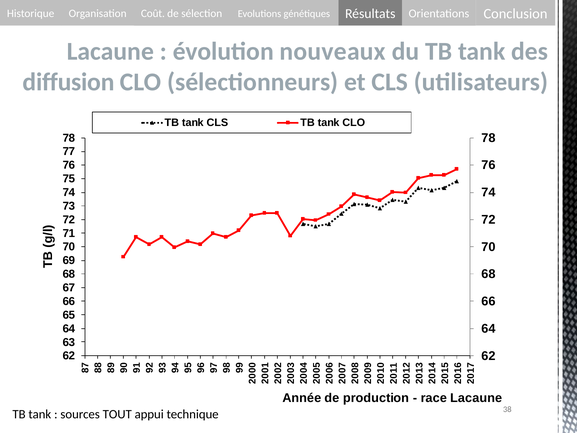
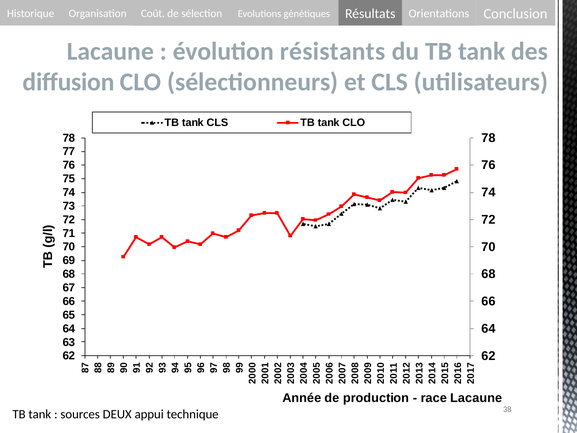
nouveaux: nouveaux -> résistants (333, 51)
TOUT: TOUT -> DEUX (117, 414)
